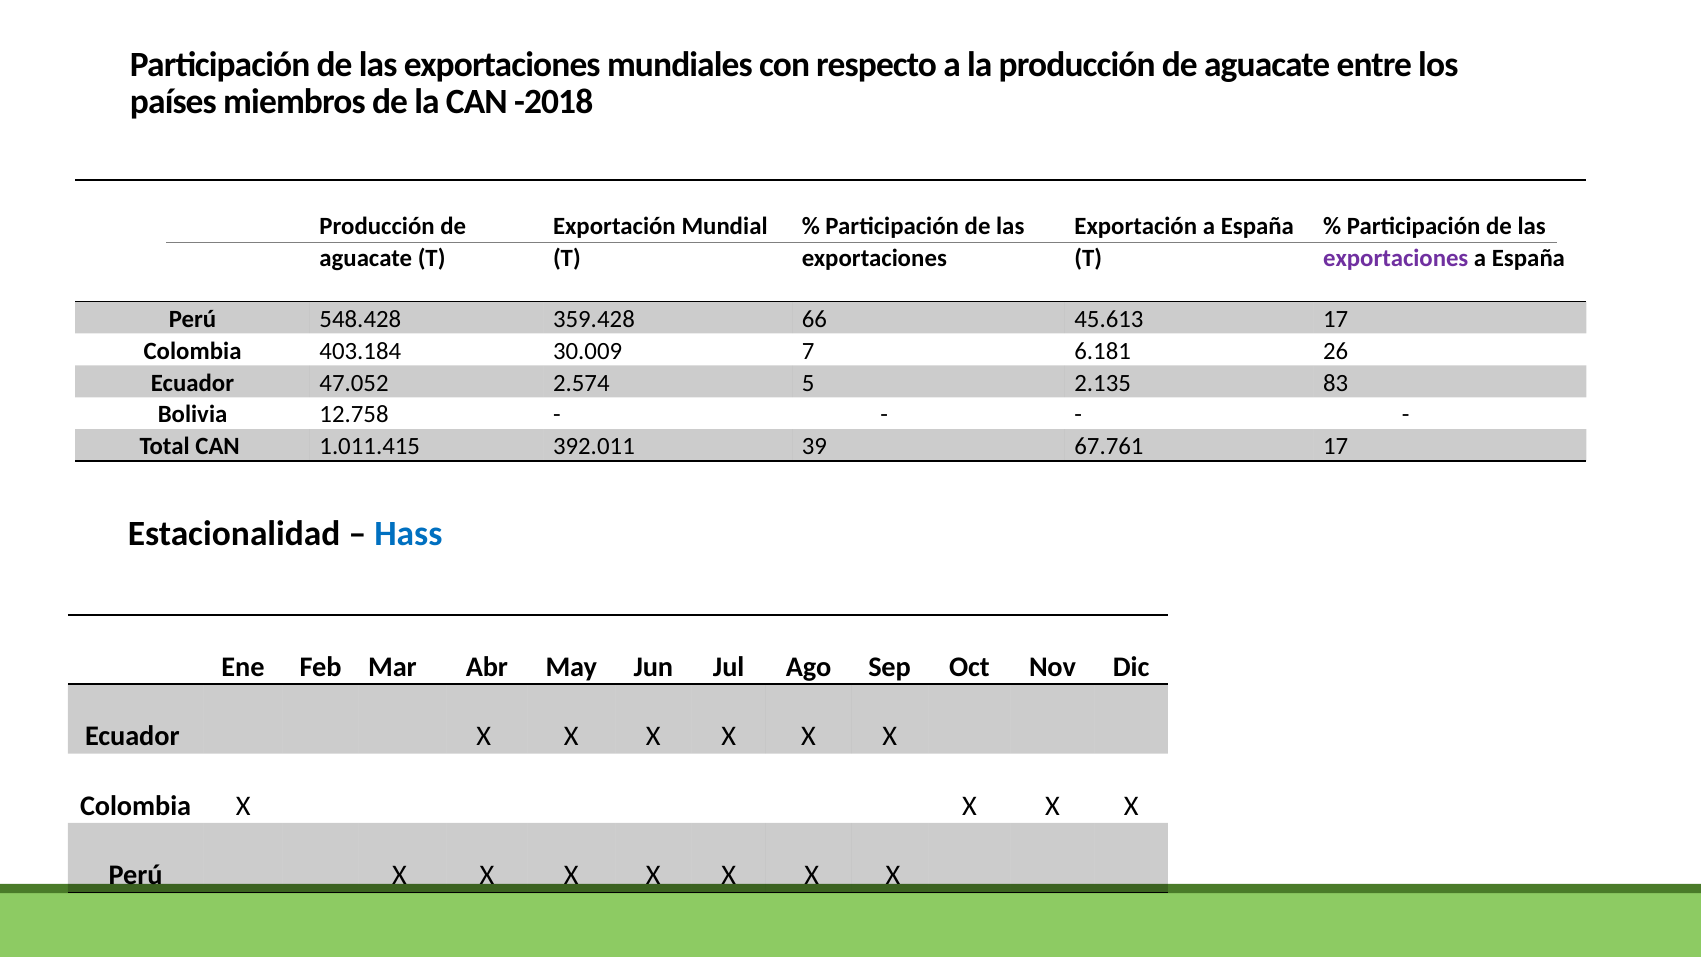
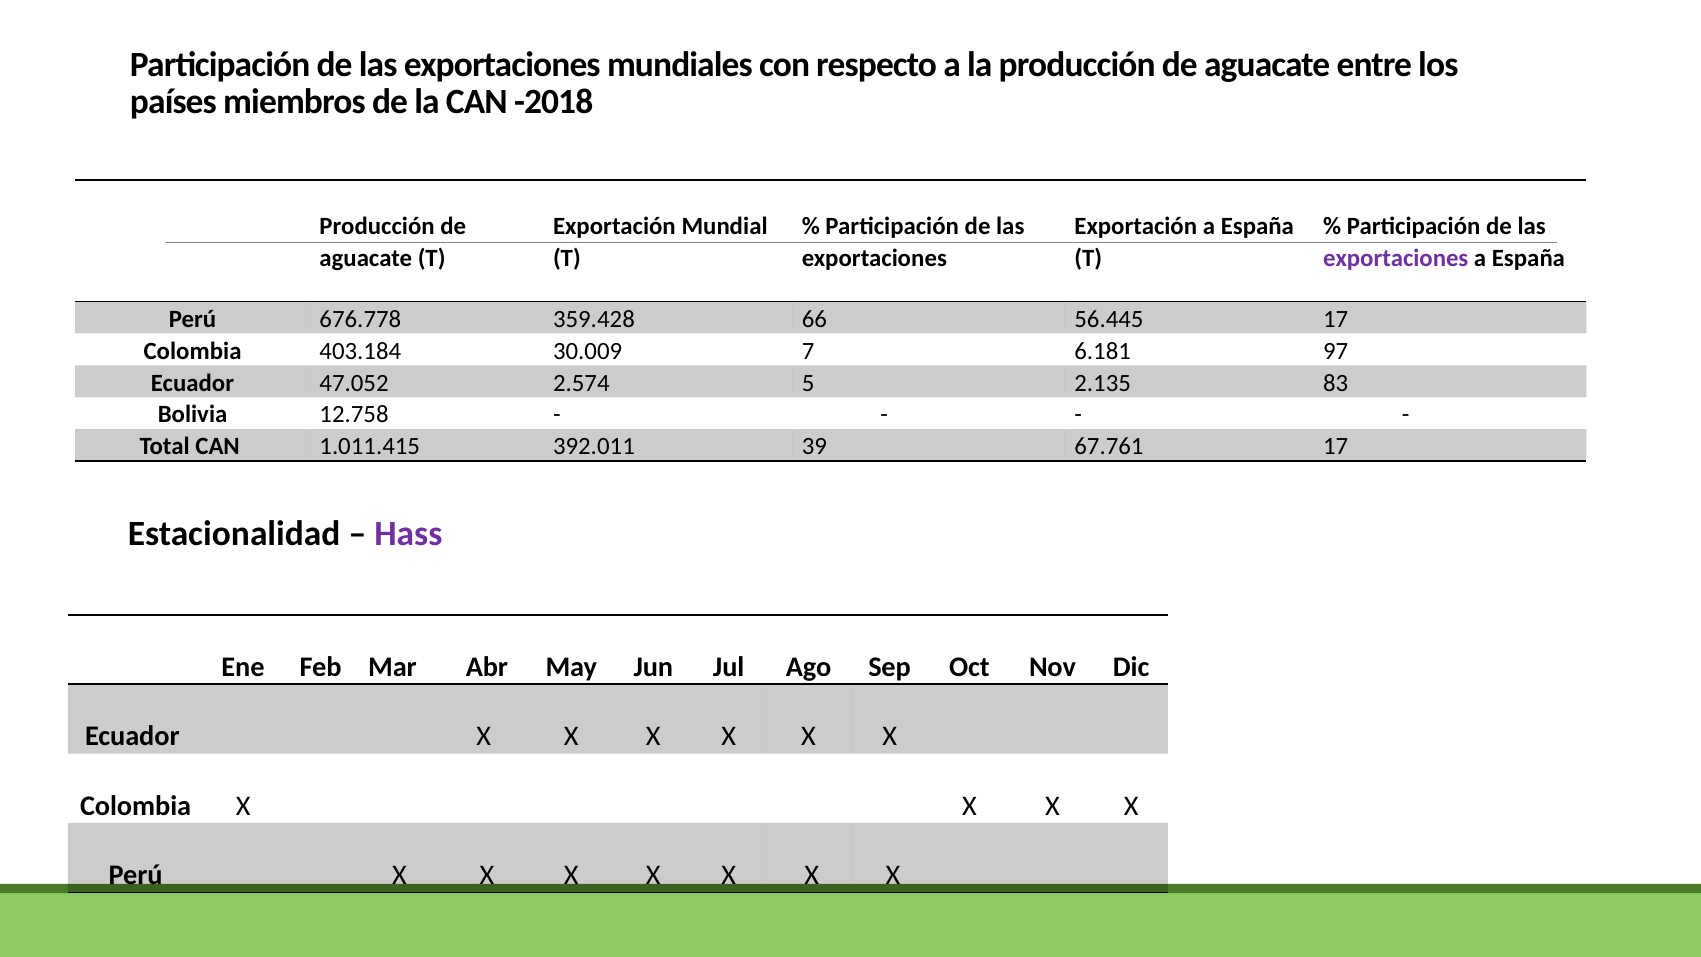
548.428: 548.428 -> 676.778 (360, 319)
45.613: 45.613 -> 56.445 (1109, 319)
26: 26 -> 97 (1336, 351)
Hass colour: blue -> purple (408, 533)
